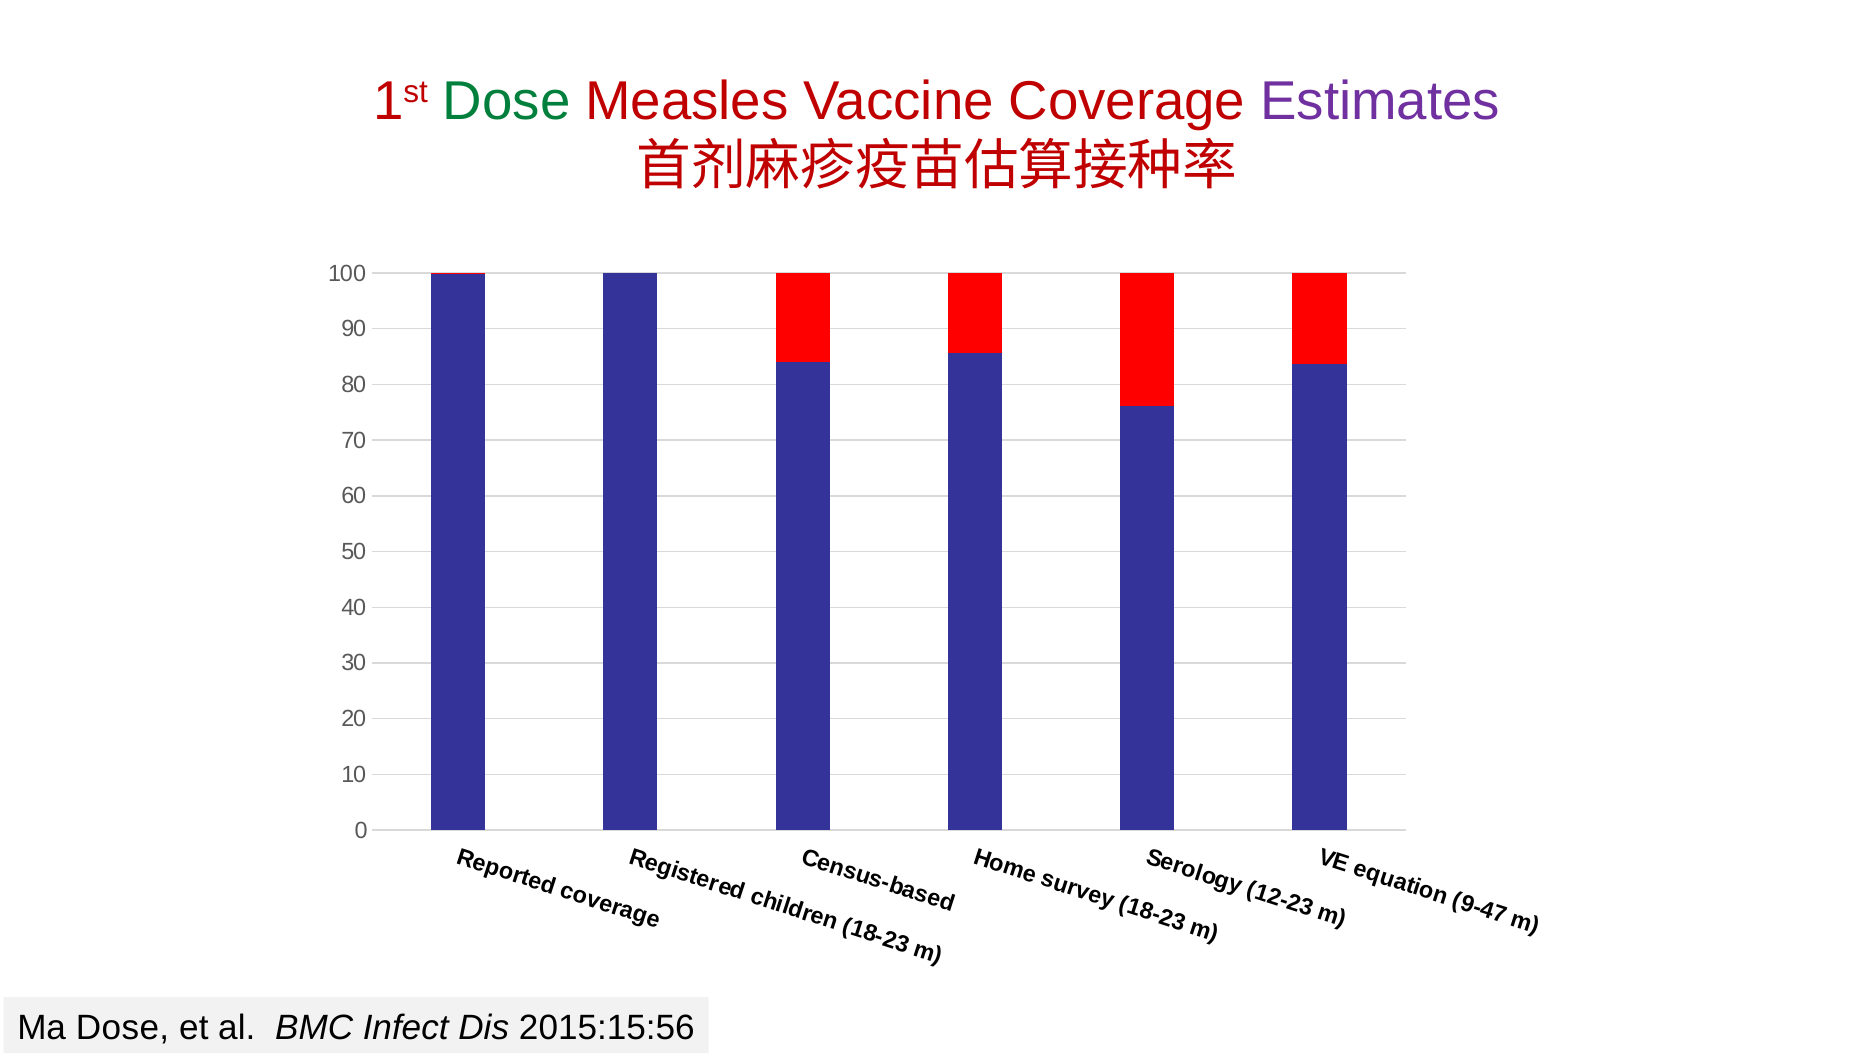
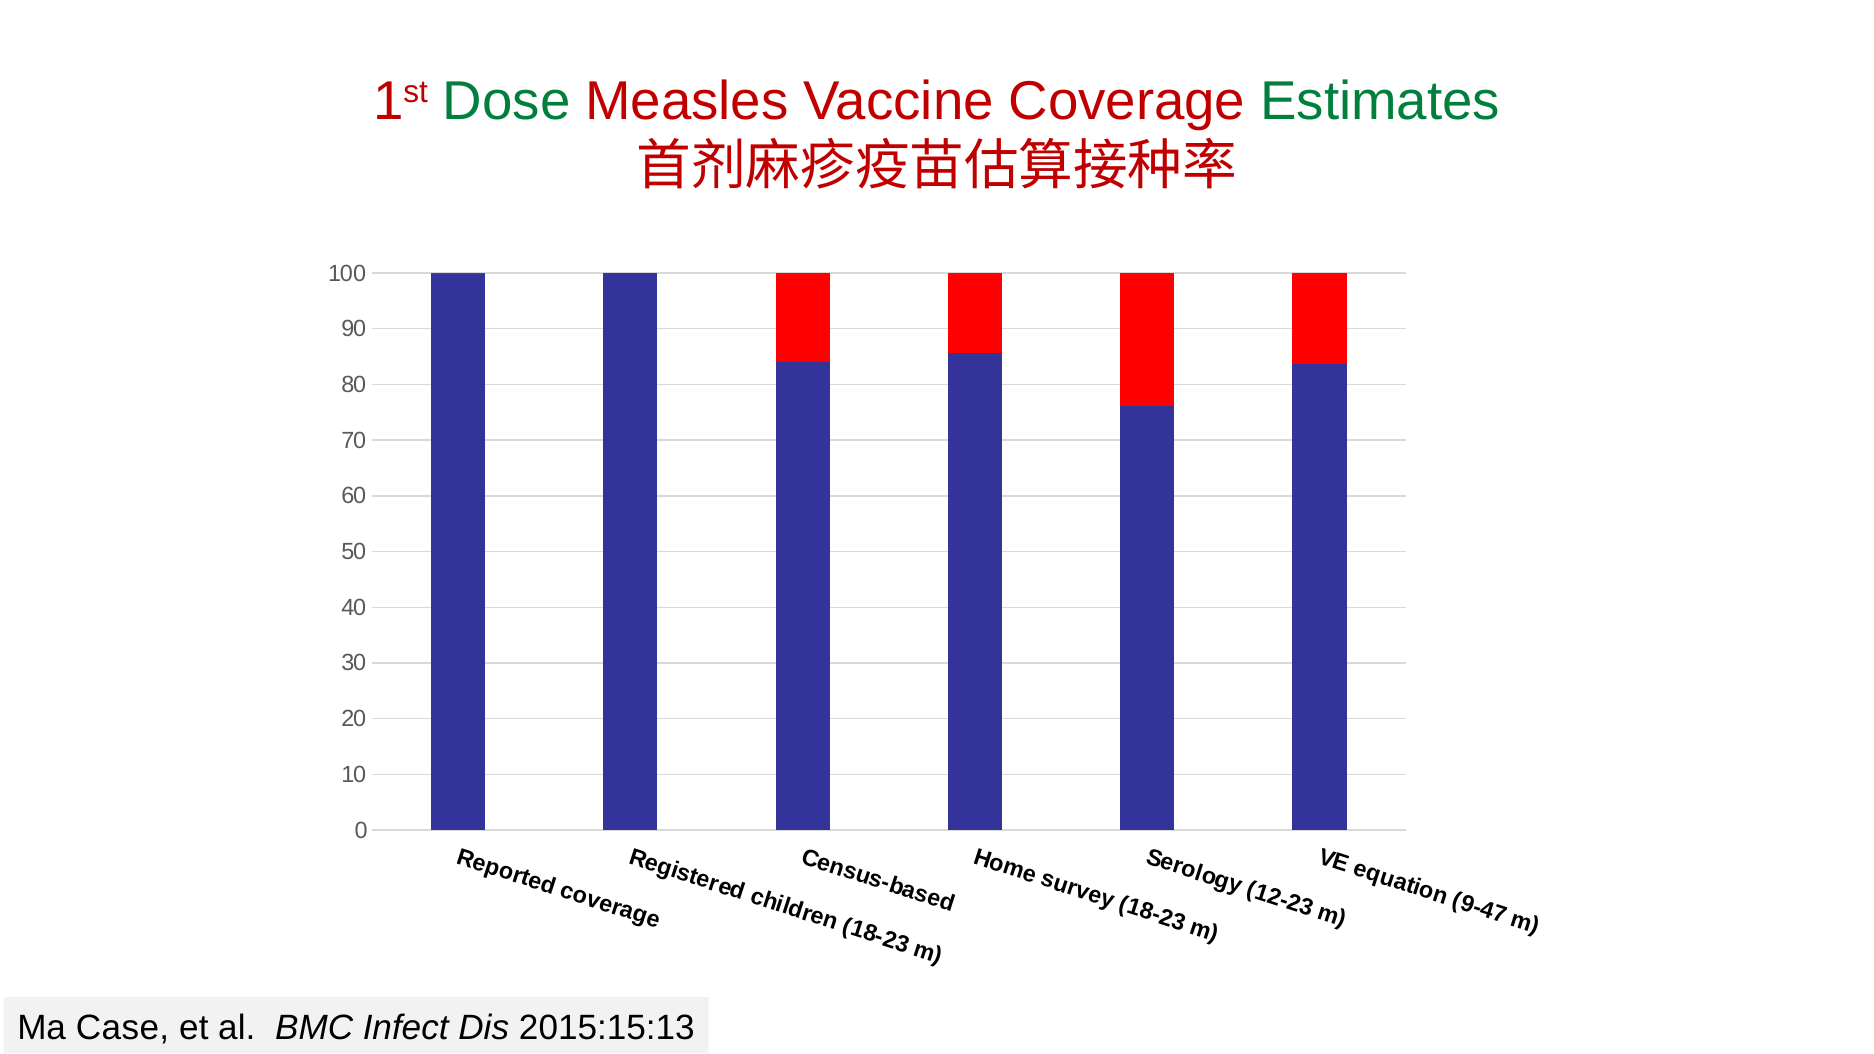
Estimates colour: purple -> green (1380, 101)
Ma Dose: Dose -> Case (123, 1028)
2015:15:56: 2015:15:56 -> 2015:15:13 (607, 1028)
